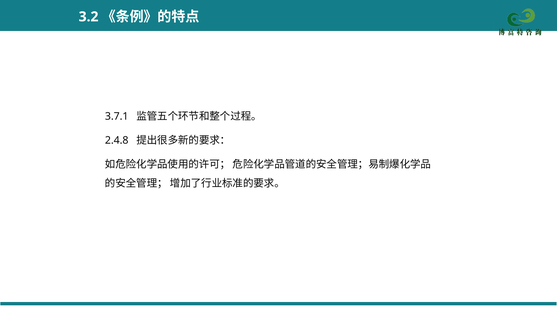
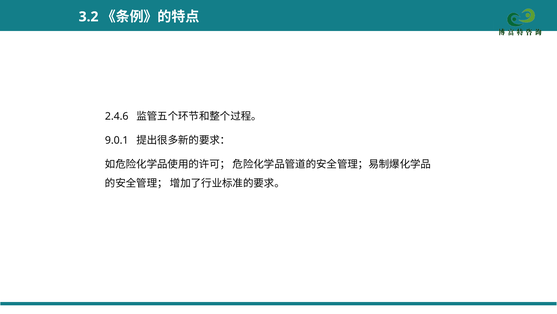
3.7.1: 3.7.1 -> 2.4.6 (117, 116)
2.4.8: 2.4.8 -> 9.0.1 (117, 140)
